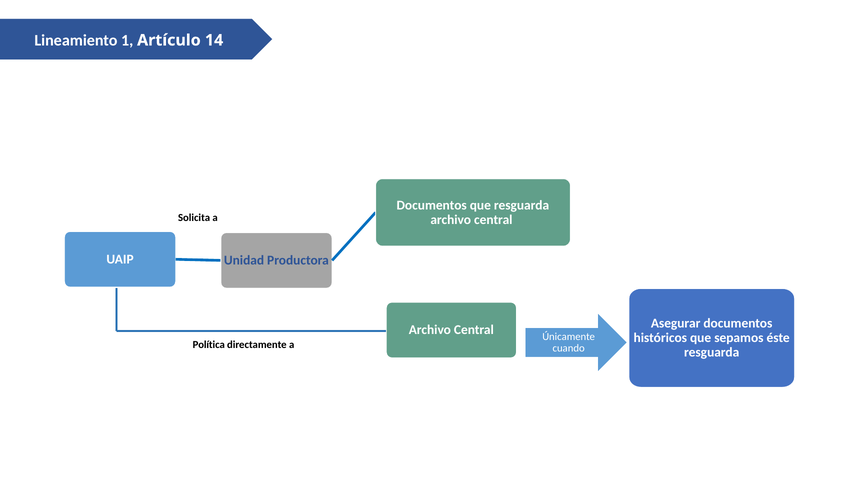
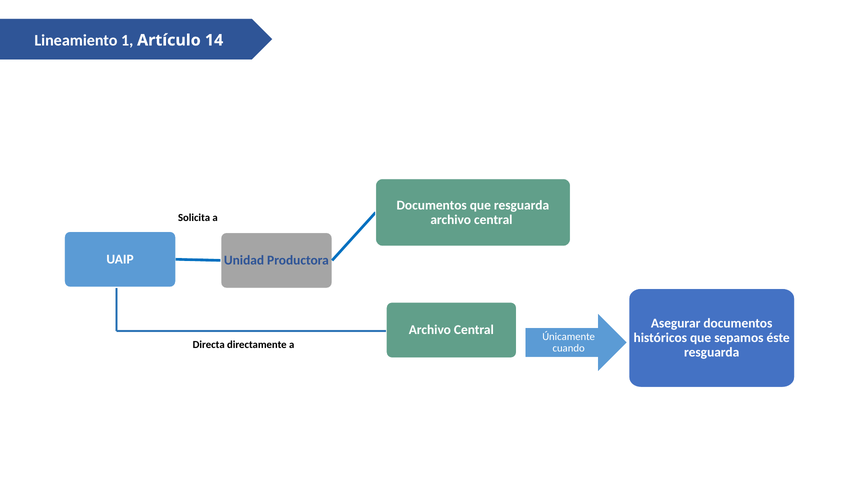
Política: Política -> Directa (209, 345)
